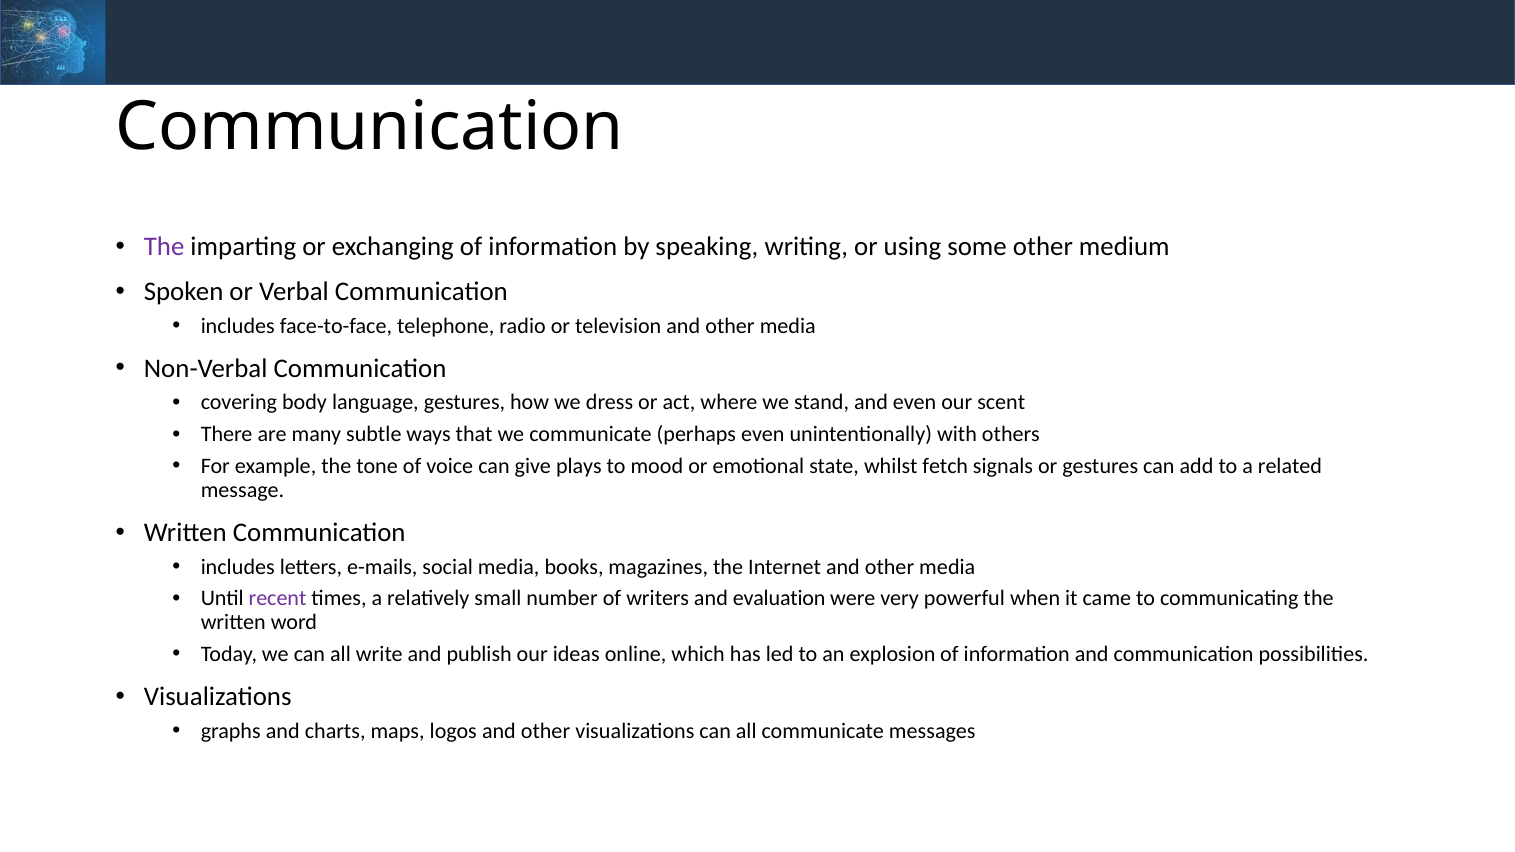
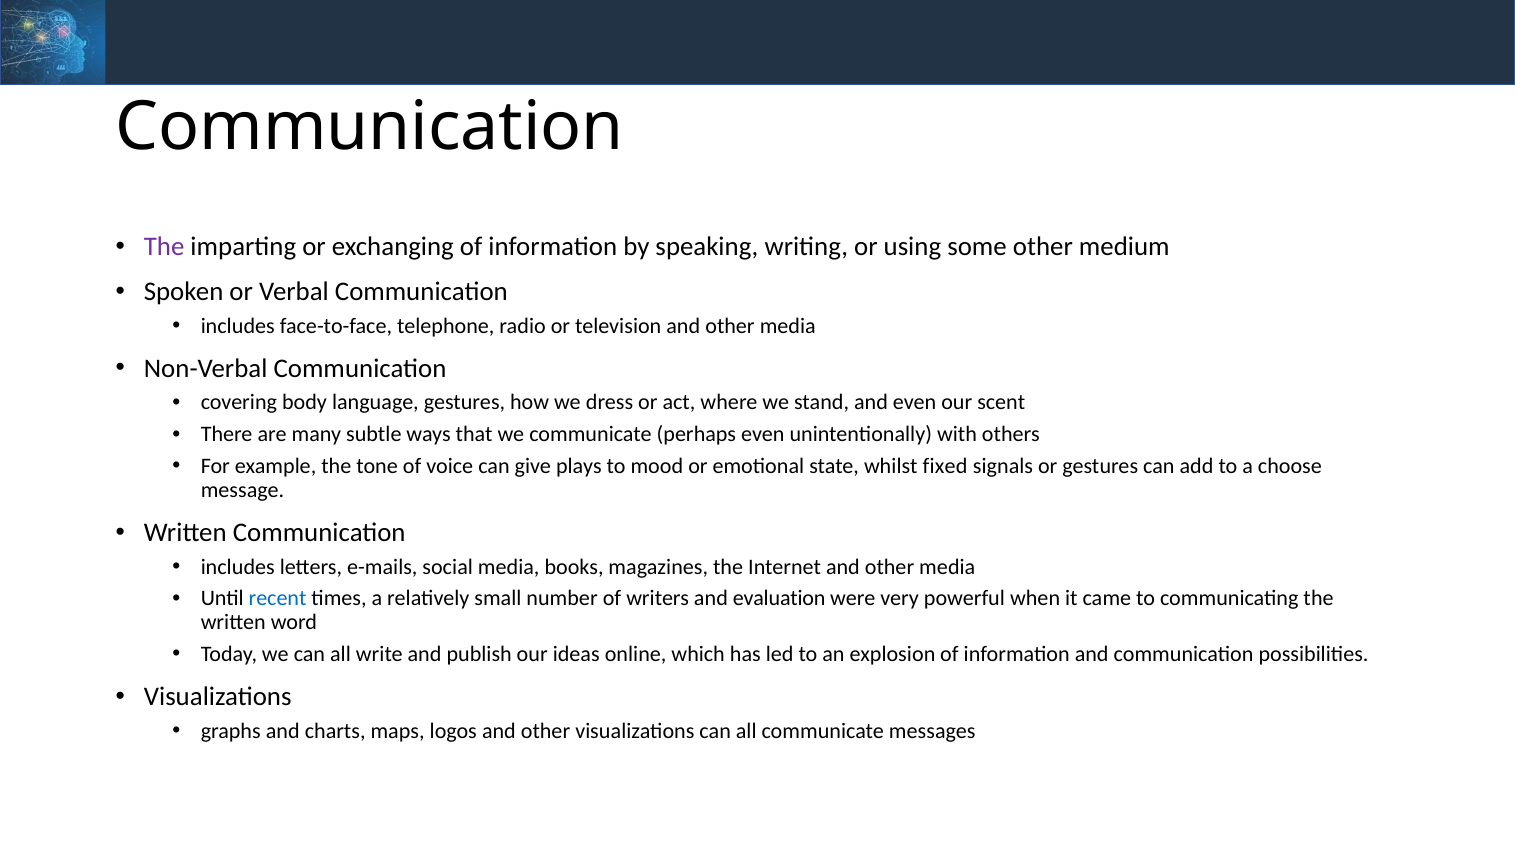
fetch: fetch -> fixed (945, 466)
related: related -> choose (1290, 466)
recent colour: purple -> blue (278, 599)
